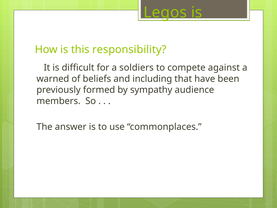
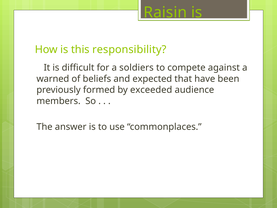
Legos: Legos -> Raisin (165, 12)
including: including -> expected (152, 79)
sympathy: sympathy -> exceeded (151, 90)
